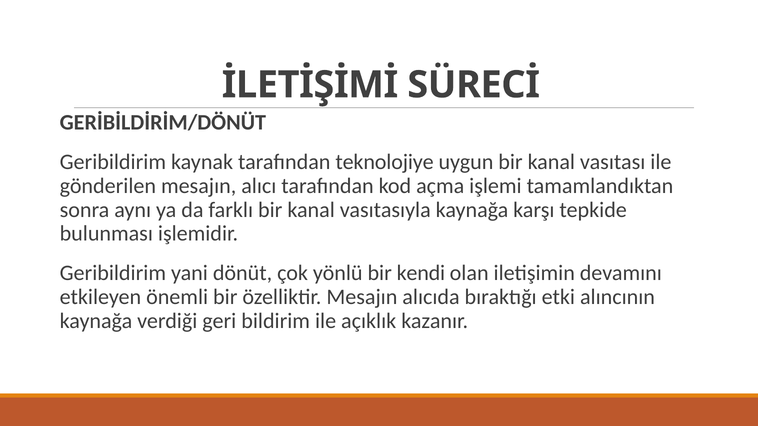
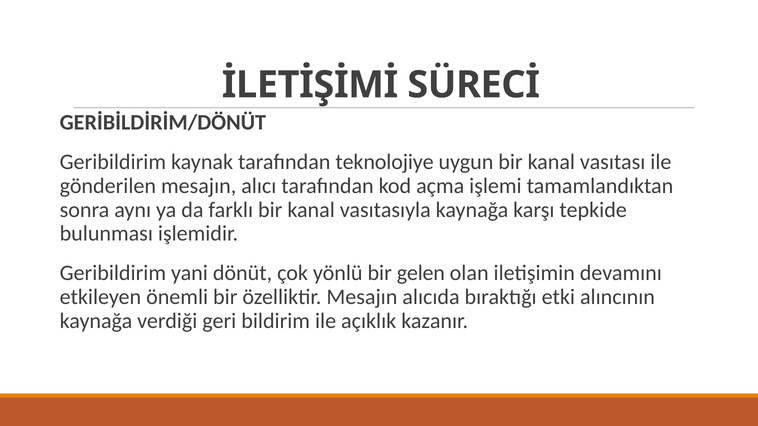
kendi: kendi -> gelen (421, 273)
